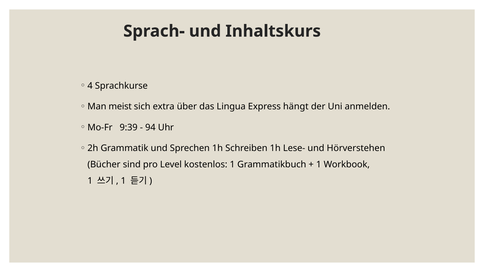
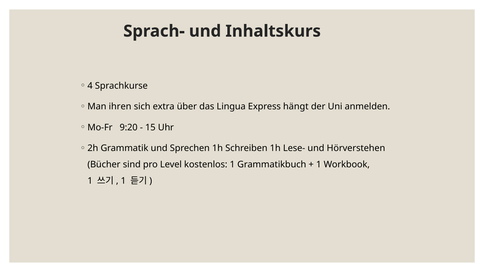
meist: meist -> ihren (120, 107)
9:39: 9:39 -> 9:20 (129, 128)
94: 94 -> 15 (150, 128)
